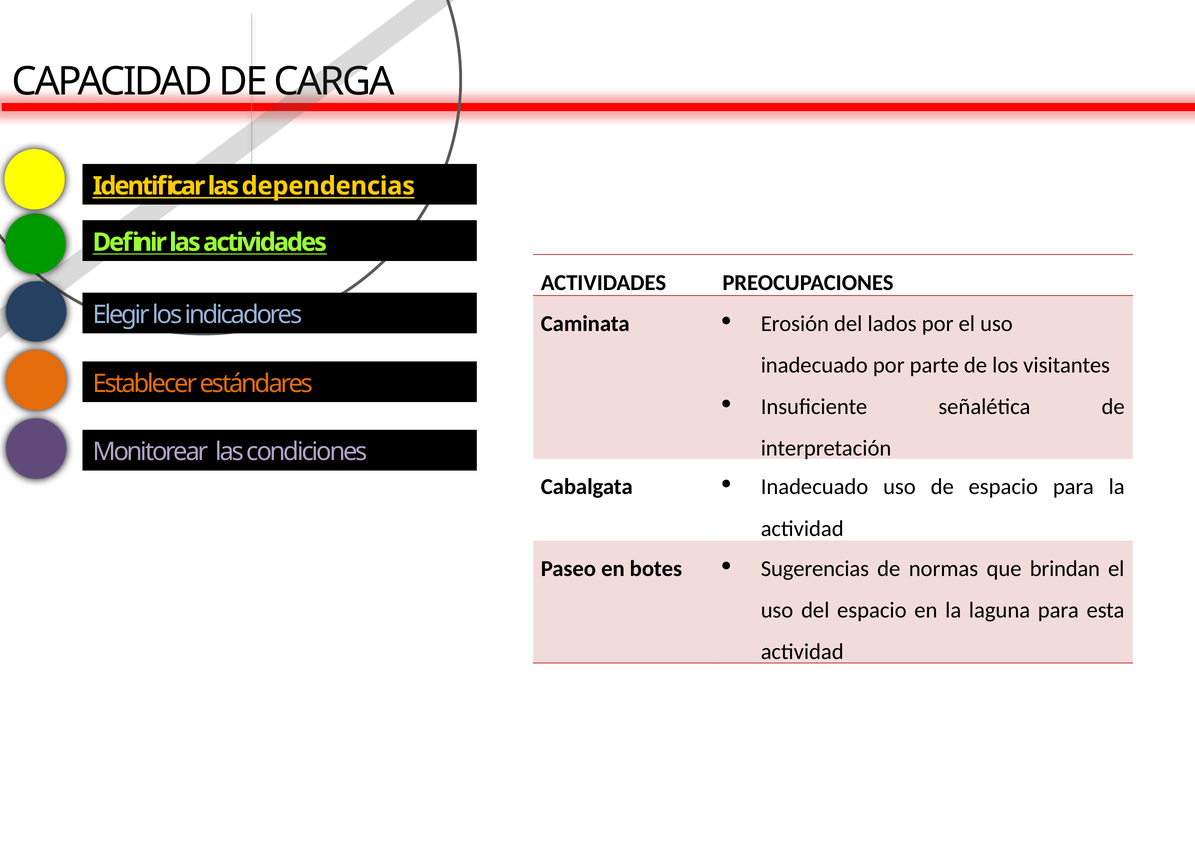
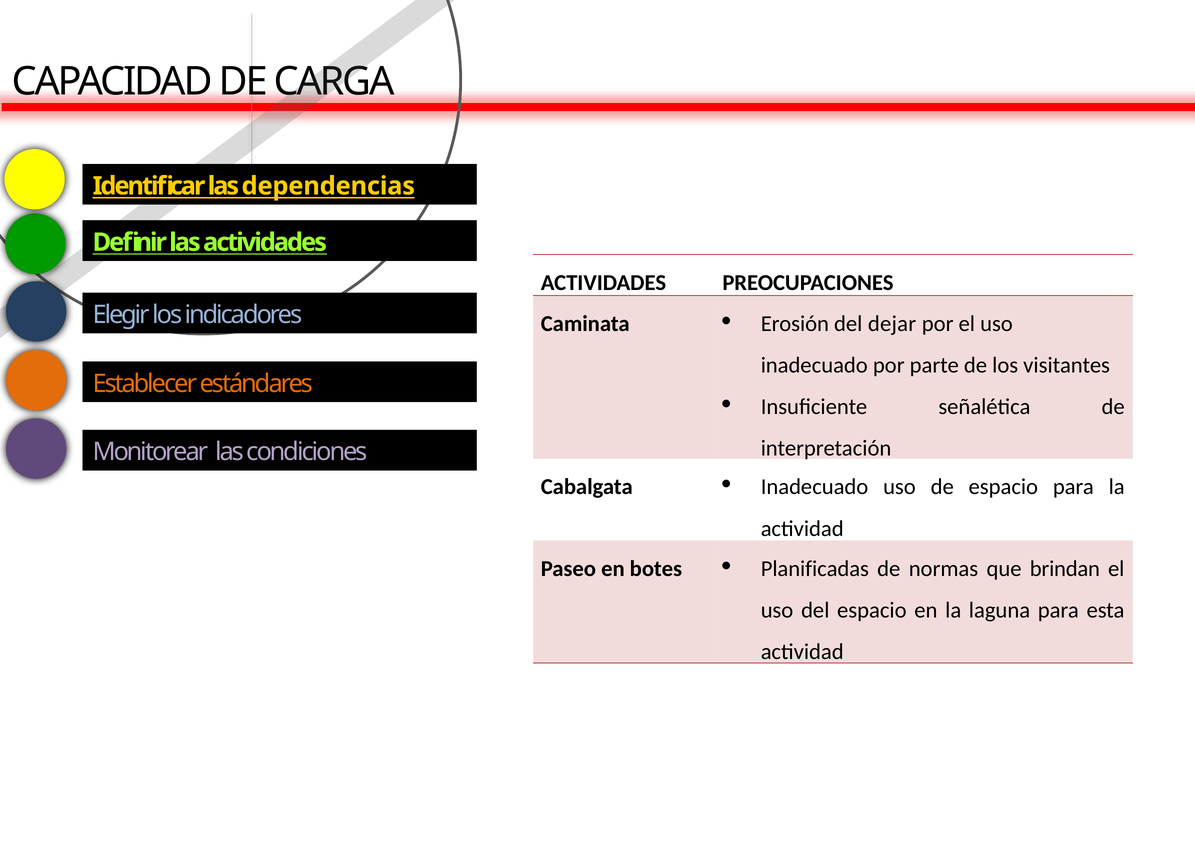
lados: lados -> dejar (892, 324)
Sugerencias: Sugerencias -> Planificadas (815, 569)
